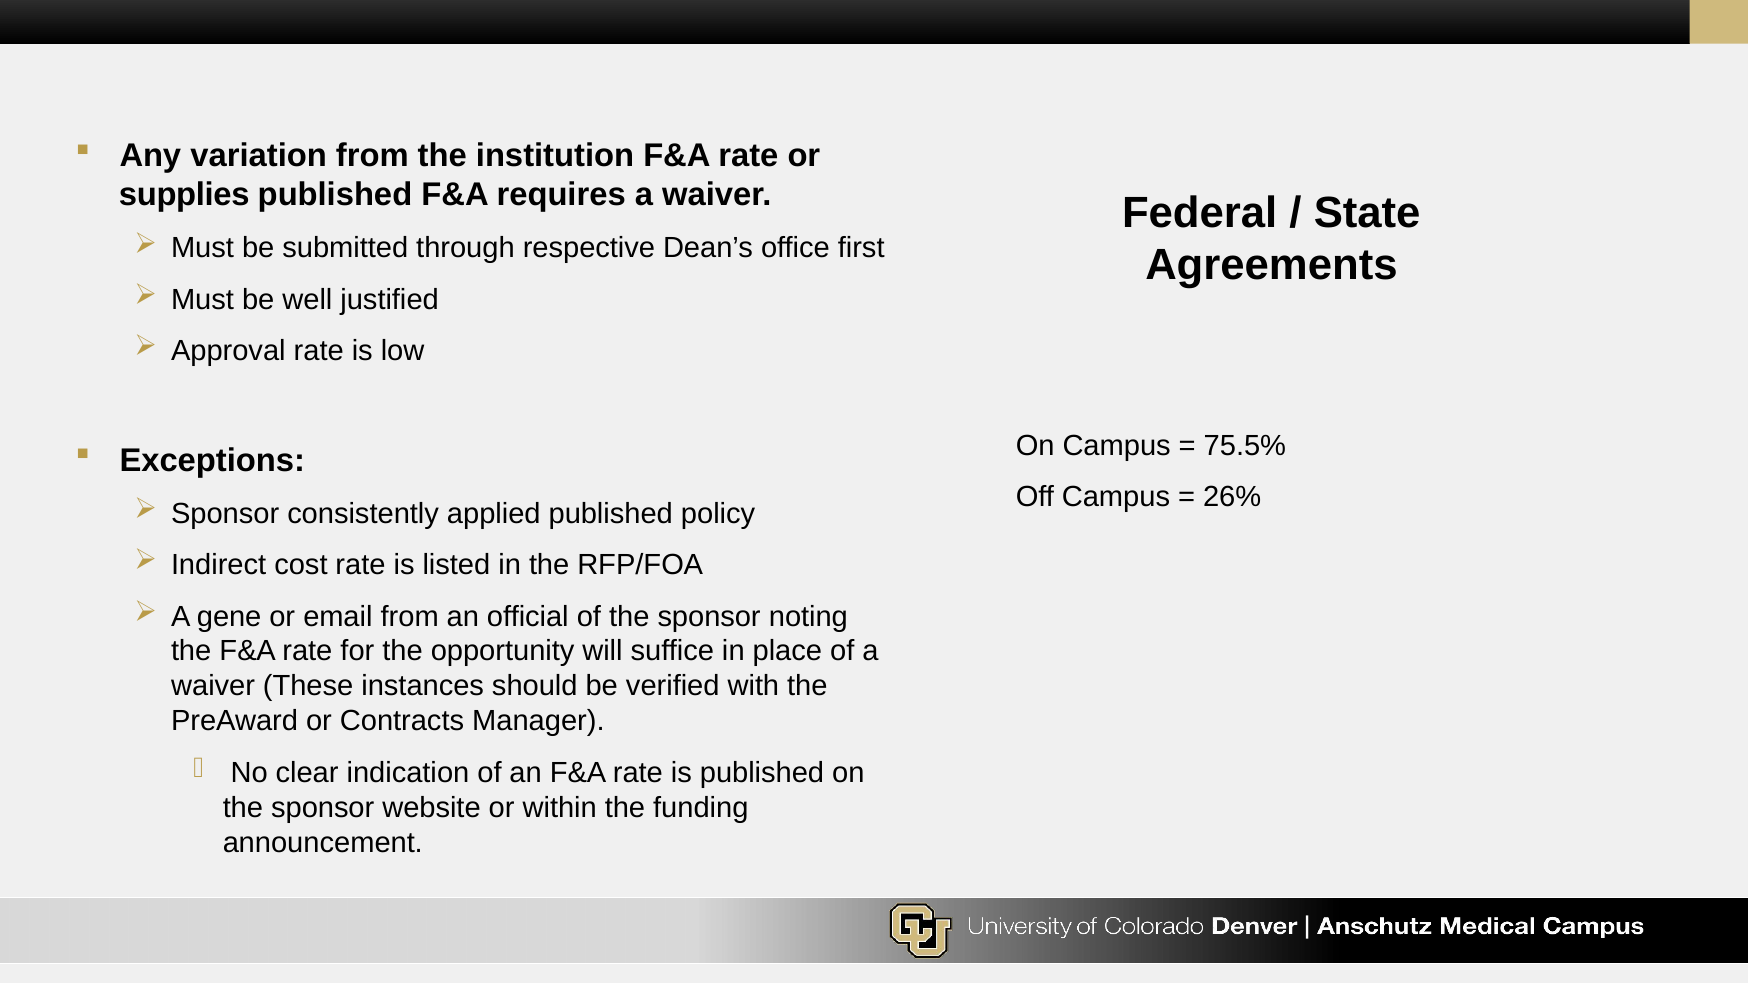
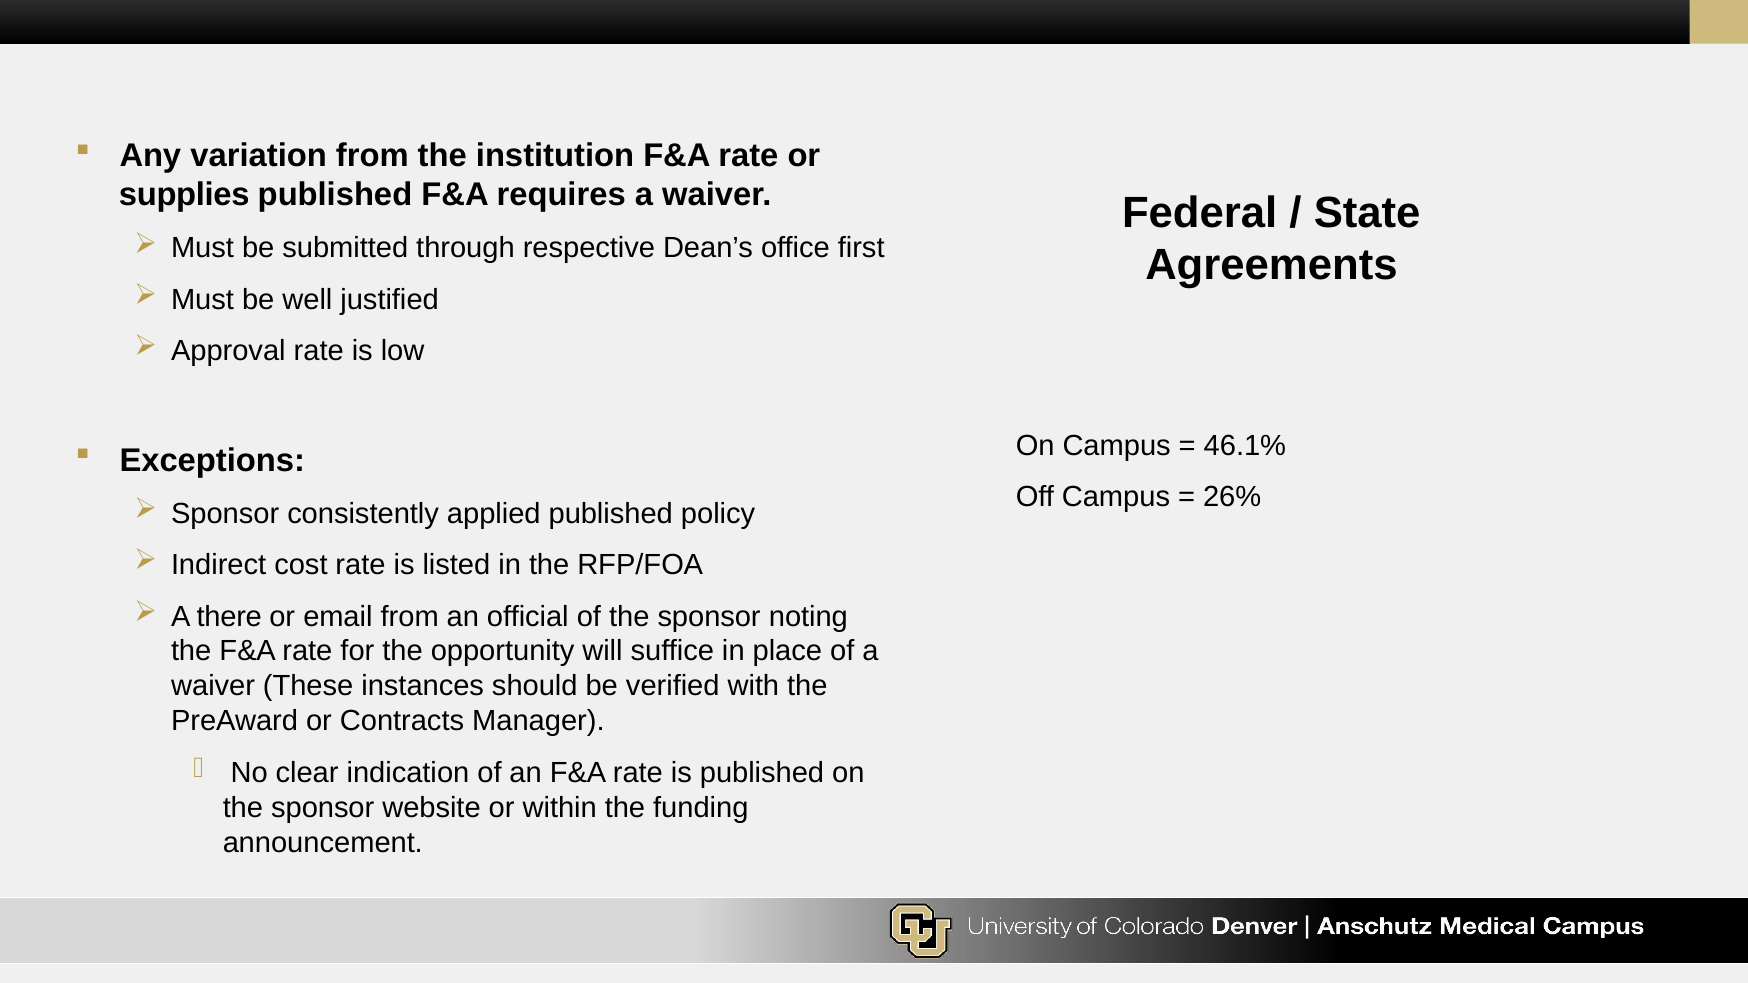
75.5%: 75.5% -> 46.1% (1245, 446)
gene: gene -> there (229, 617)
